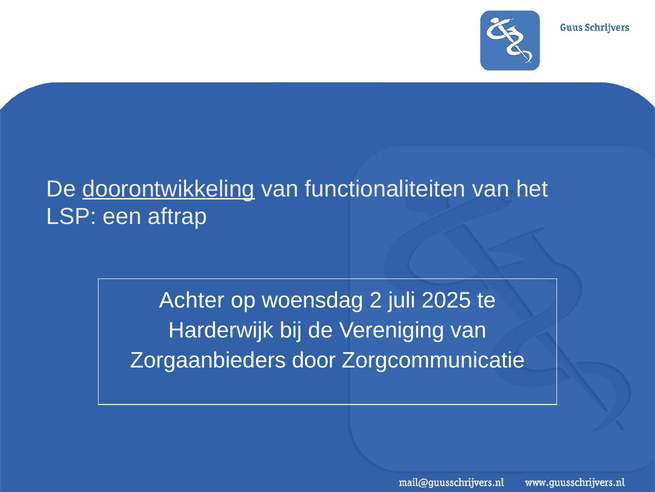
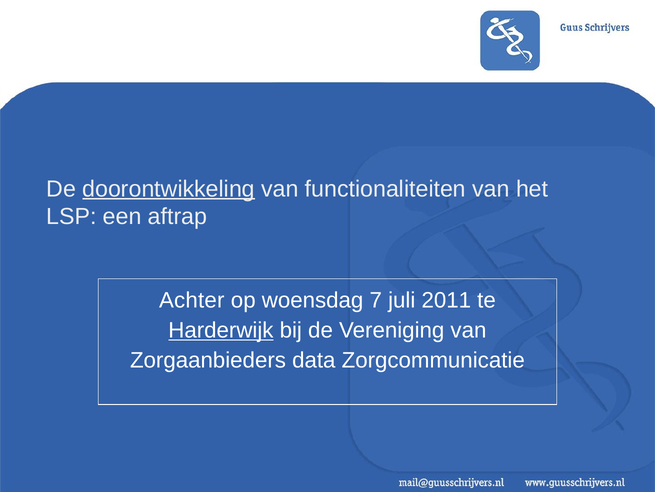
2: 2 -> 7 (376, 300)
2025: 2025 -> 2011 (446, 300)
Harderwijk underline: none -> present (221, 330)
door: door -> data (314, 360)
